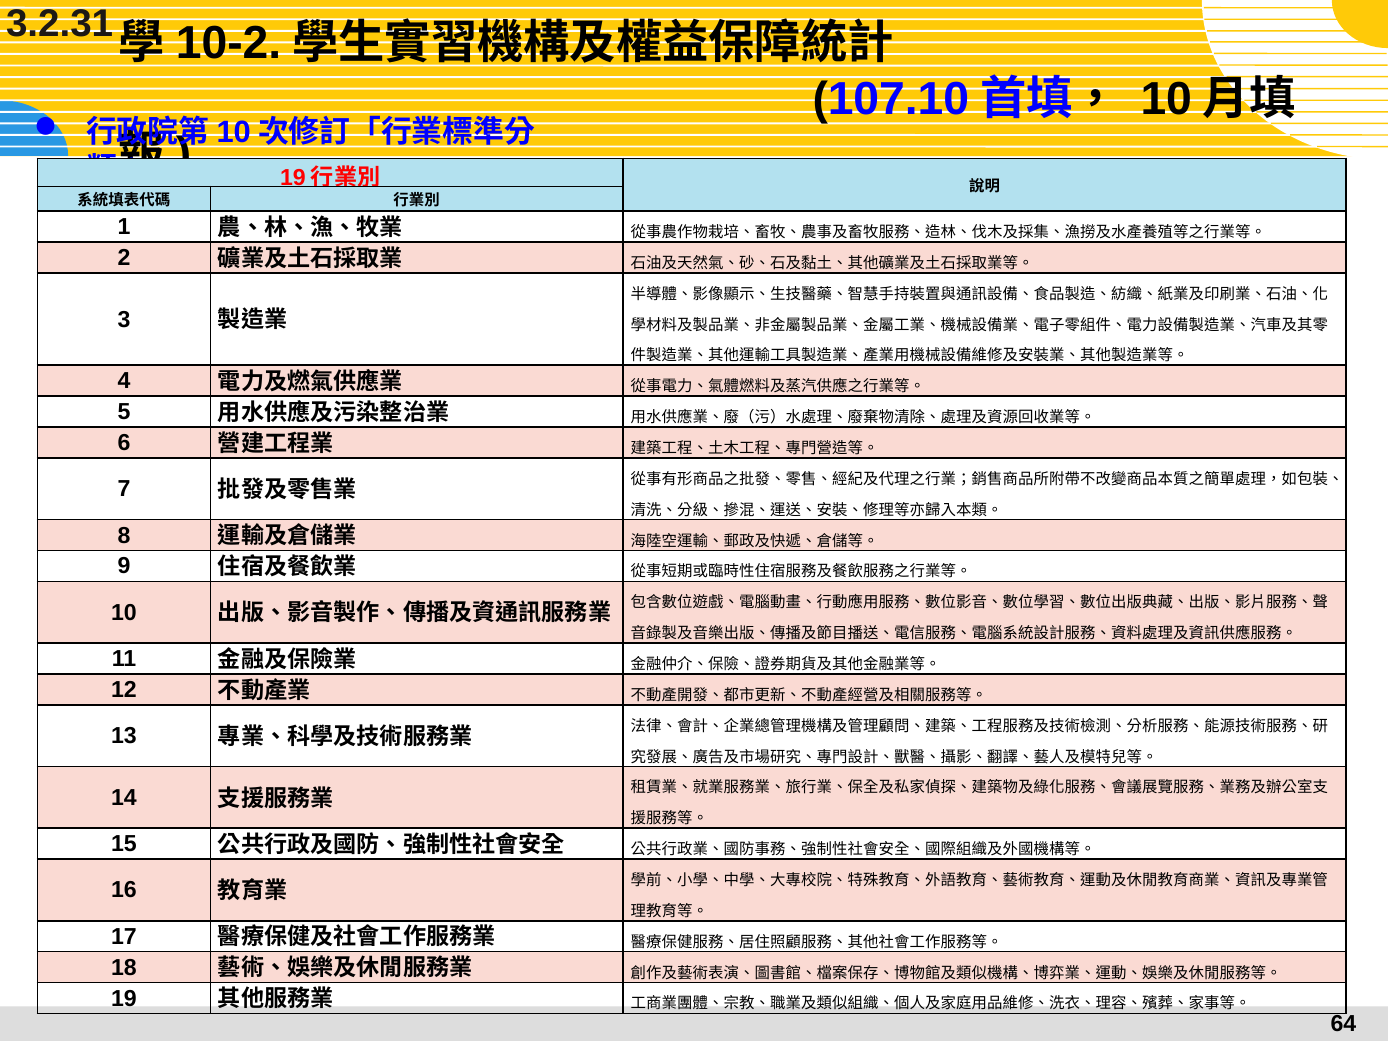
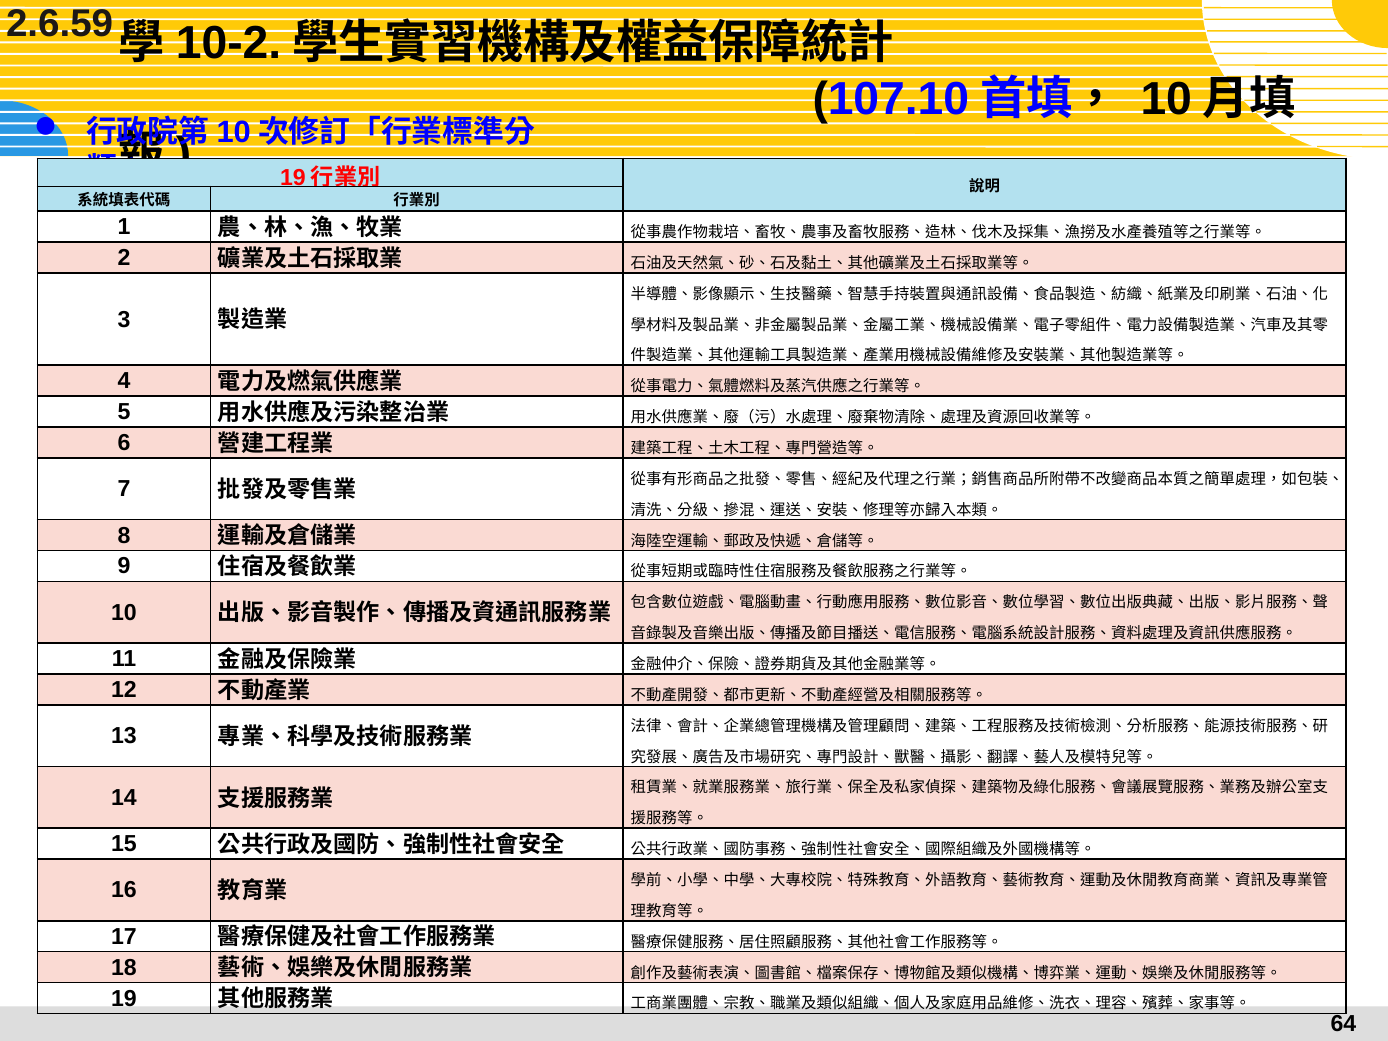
3.2.31: 3.2.31 -> 2.6.59 (60, 23)
